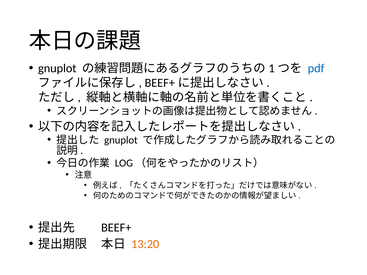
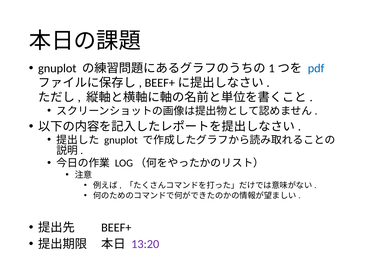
13:20 colour: orange -> purple (145, 244)
